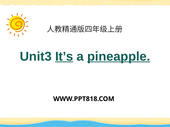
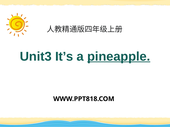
It’s underline: present -> none (64, 57)
